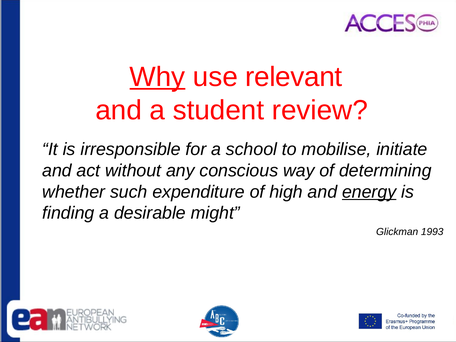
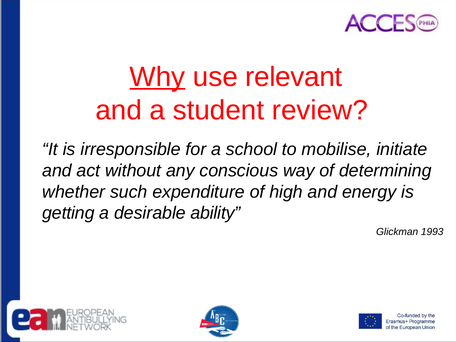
energy underline: present -> none (369, 192)
finding: finding -> getting (68, 213)
might: might -> ability (215, 213)
